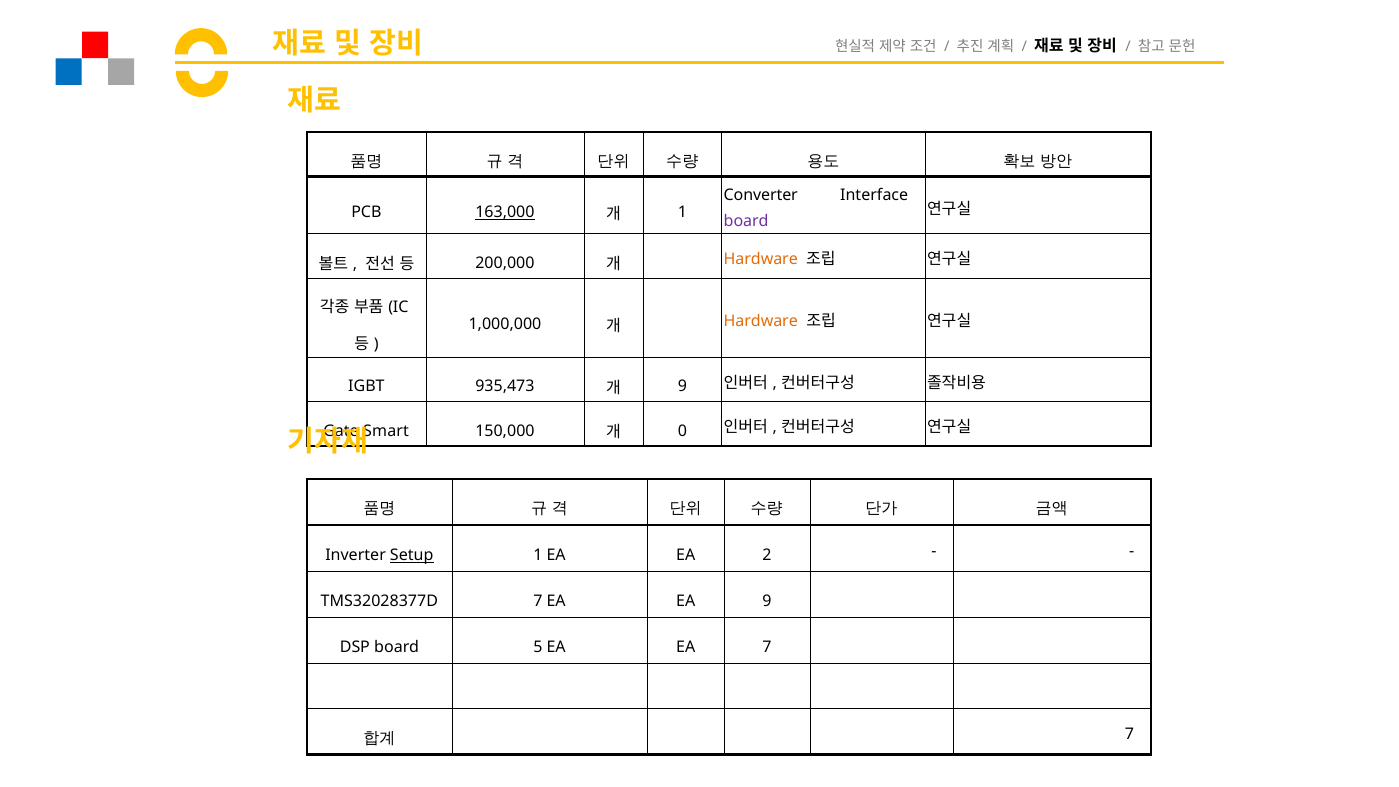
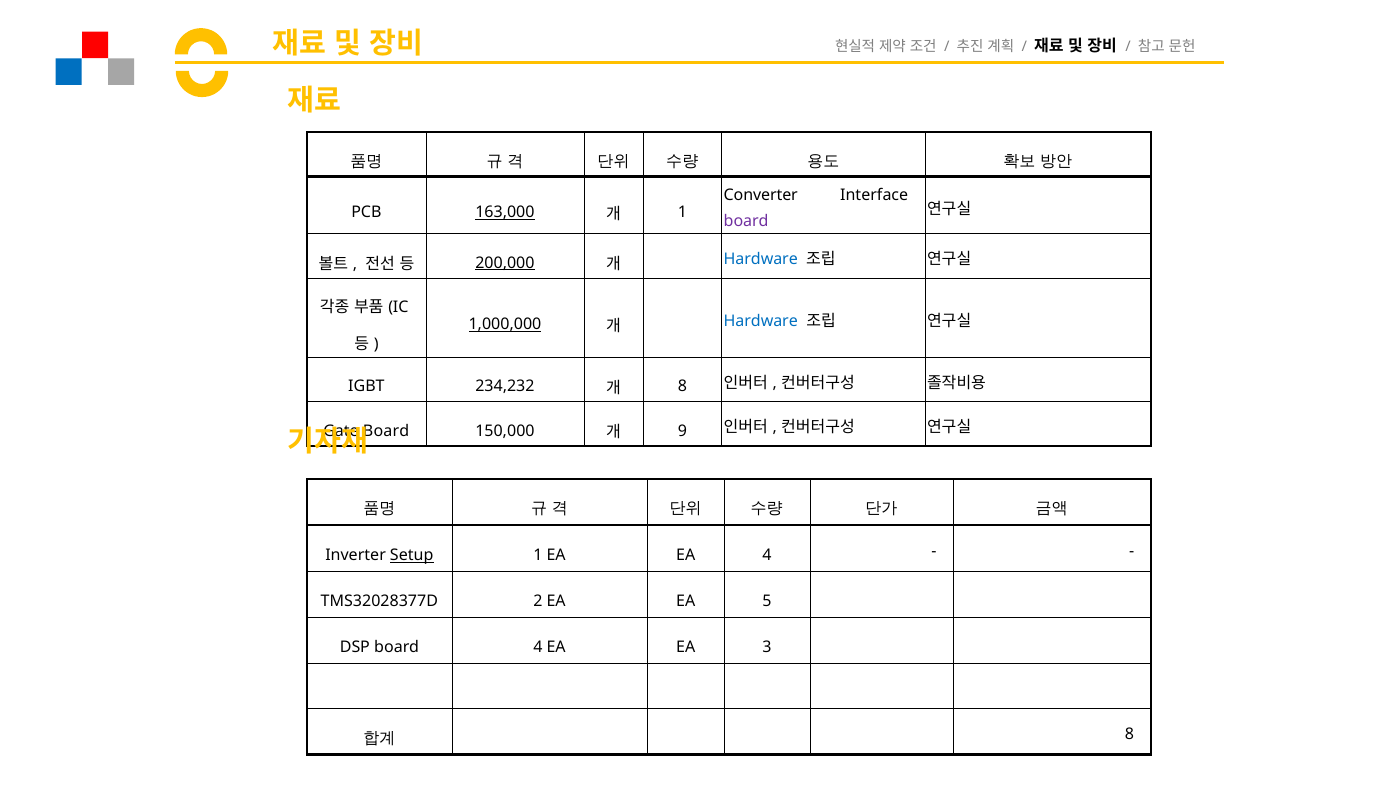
200,000 underline: none -> present (505, 263)
Hardware colour: orange -> blue (761, 259)
1,000,000 underline: none -> present (505, 325)
Hardware colour: orange -> blue (761, 321)
935,473: 935,473 -> 234,232 (505, 386)
9: 9 -> 8 (682, 386)
Smart: Smart -> Board (386, 431)
0: 0 -> 9 (682, 431)
EA 2: 2 -> 4 (767, 555)
TMS32028377D 7: 7 -> 2 (538, 601)
EA 9: 9 -> 5 (767, 601)
board 5: 5 -> 4 (538, 647)
EA 7: 7 -> 3 (767, 647)
7: 7 -> 8 (1130, 735)
